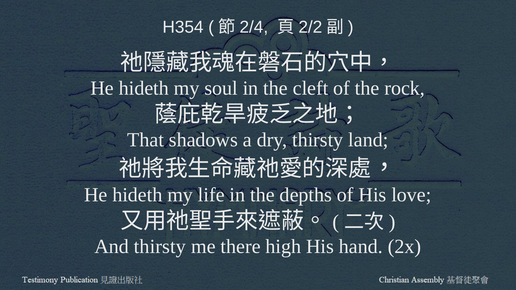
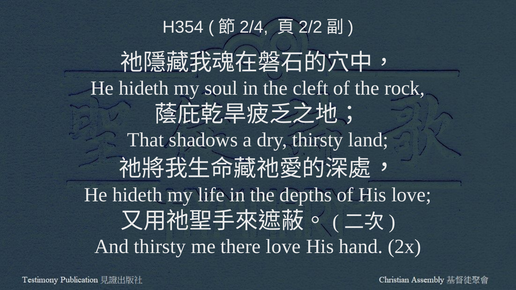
there high: high -> love (283, 247)
